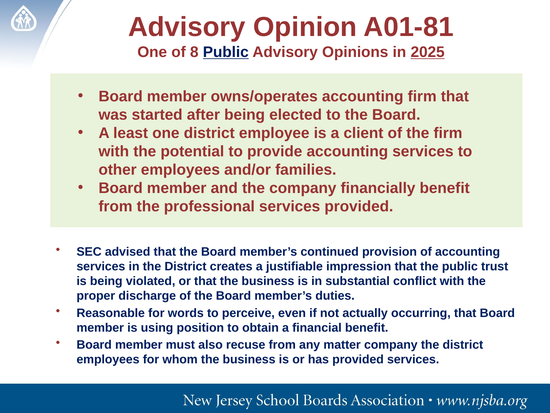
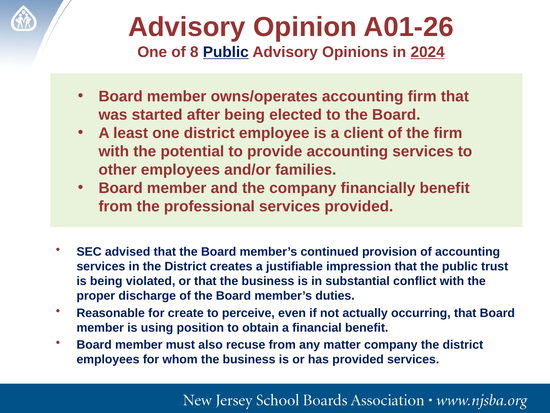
A01-81: A01-81 -> A01-26 (409, 27)
2025: 2025 -> 2024 (428, 52)
words: words -> create (186, 313)
